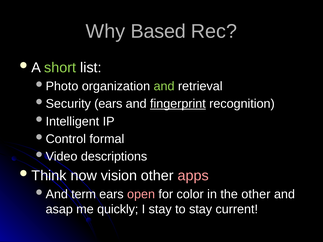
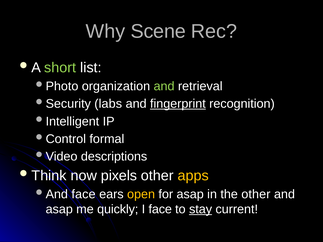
Based: Based -> Scene (158, 31)
ears: ears -> labs (108, 104)
vision: vision -> pixels (119, 176)
apps colour: pink -> yellow (193, 176)
term: term -> face (84, 194)
open colour: pink -> yellow (141, 194)
for color: color -> asap (190, 194)
I stay: stay -> face (160, 209)
stay underline: none -> present (201, 209)
